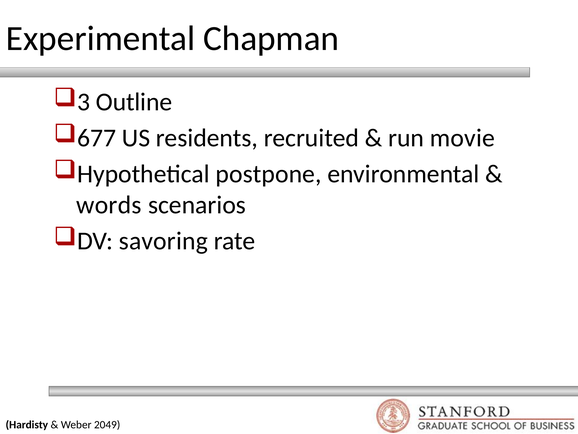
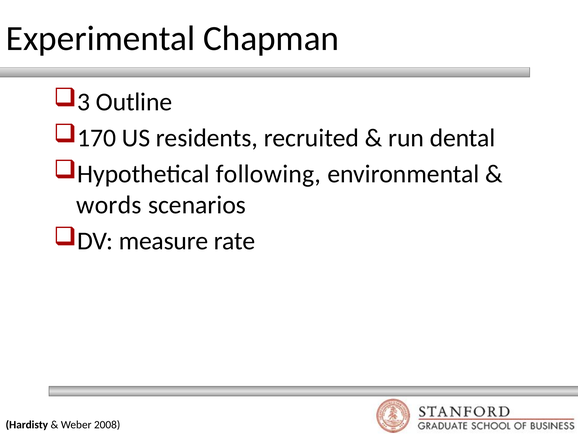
677: 677 -> 170 (97, 138)
movie: movie -> dental (463, 138)
postpone: postpone -> following (268, 174)
savoring: savoring -> measure (164, 241)
2049: 2049 -> 2008 (107, 424)
